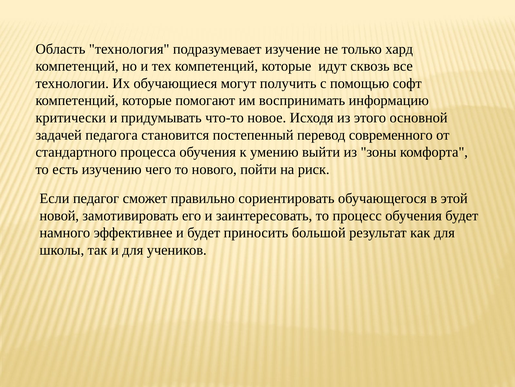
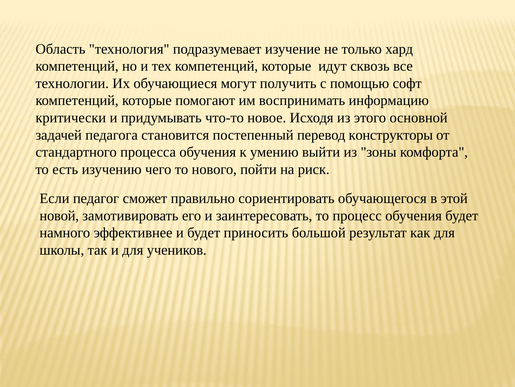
современного: современного -> конструкторы (391, 135)
